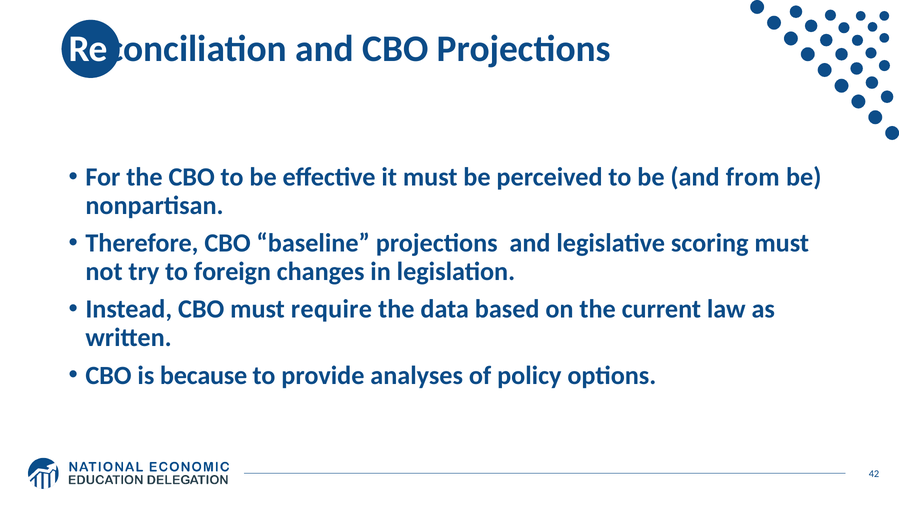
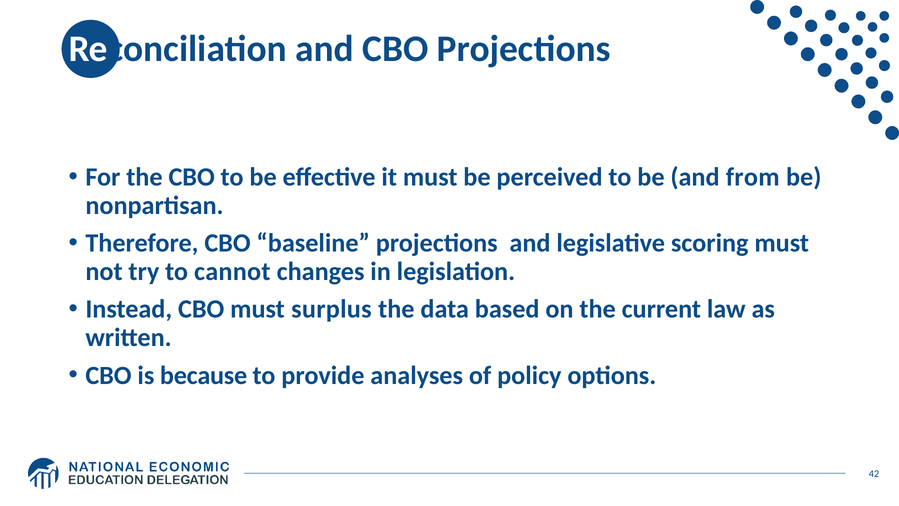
foreign: foreign -> cannot (232, 271)
require: require -> surplus (331, 309)
